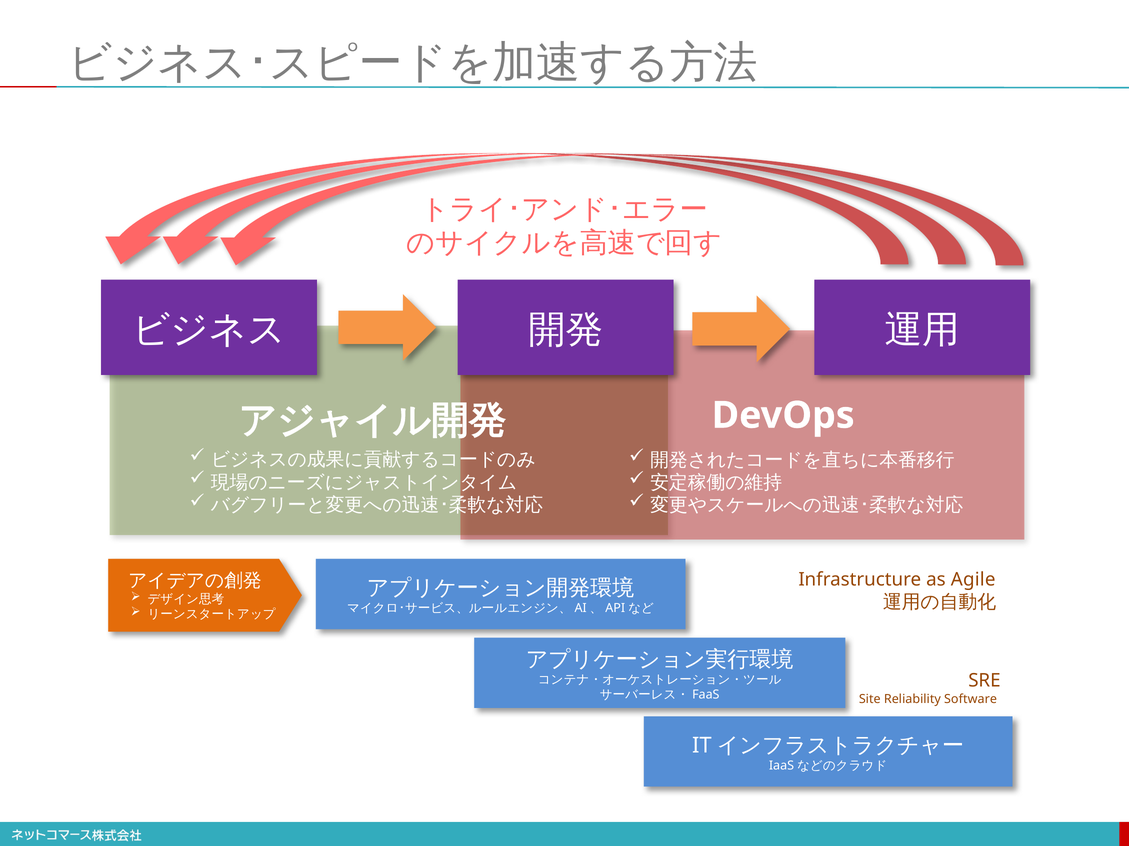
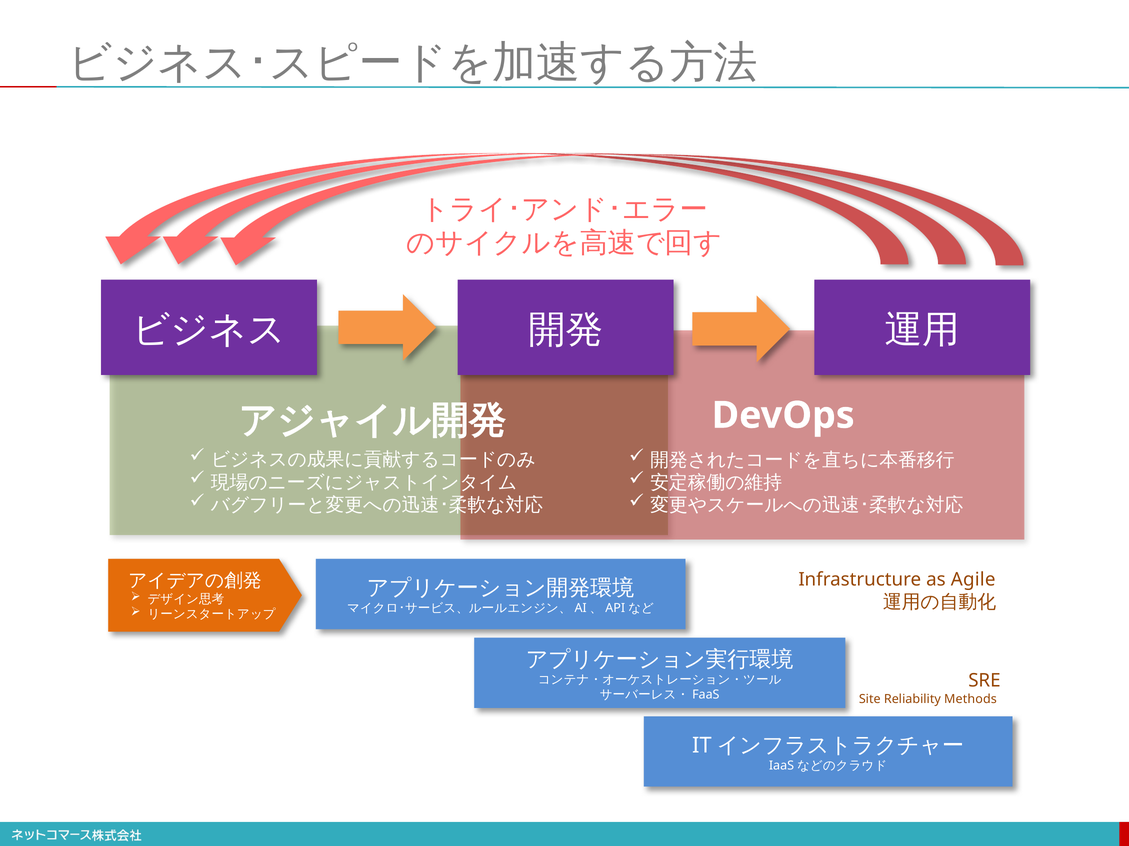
Software: Software -> Methods (970, 700)
